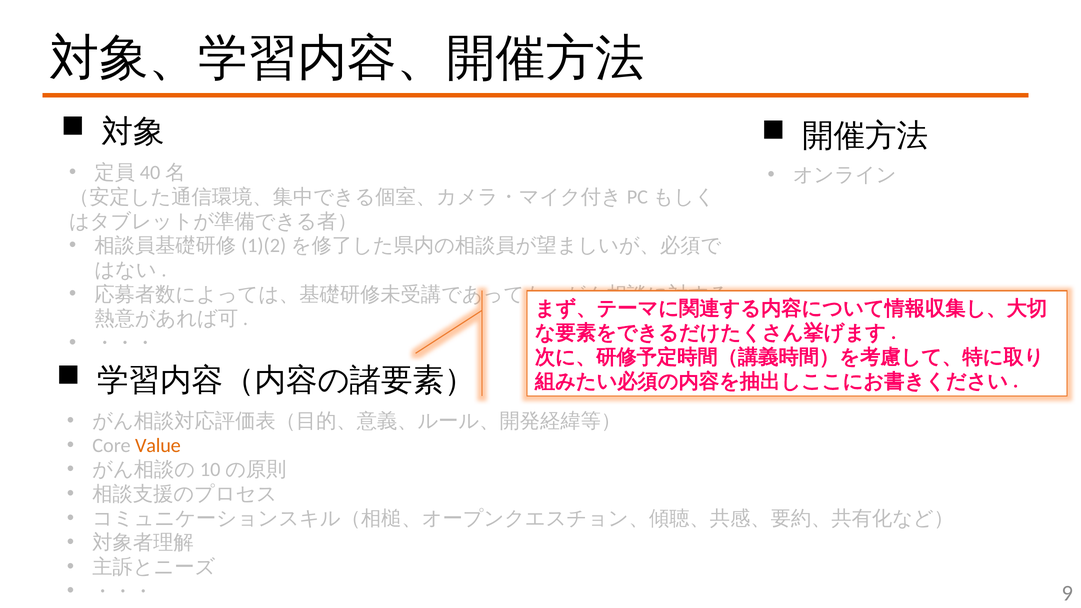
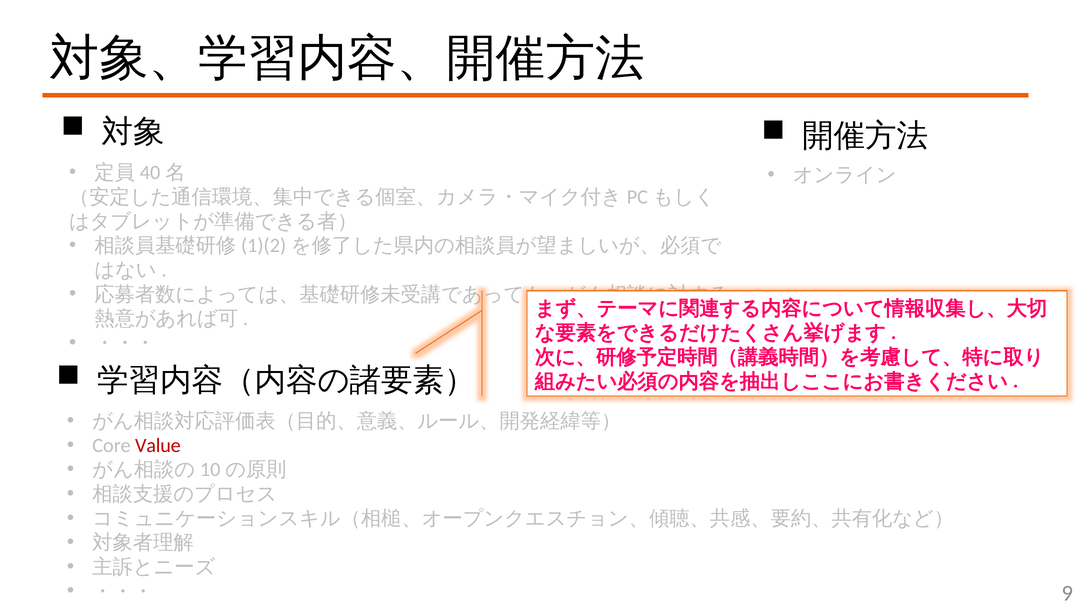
Value colour: orange -> red (158, 446)
